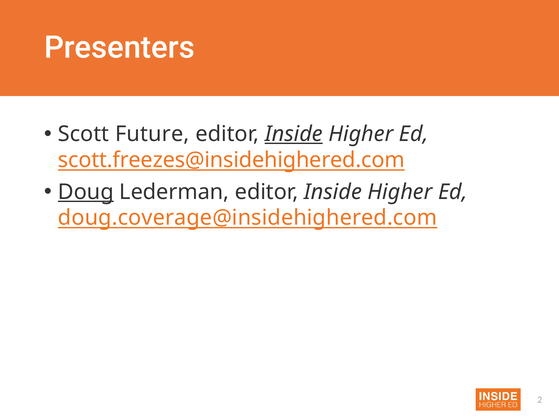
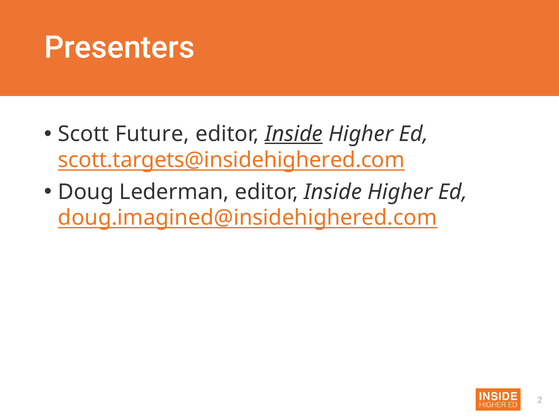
scott.freezes@insidehighered.com: scott.freezes@insidehighered.com -> scott.targets@insidehighered.com (231, 160)
Doug underline: present -> none (86, 192)
doug.coverage@insidehighered.com: doug.coverage@insidehighered.com -> doug.imagined@insidehighered.com (248, 218)
